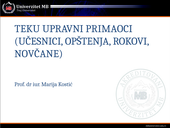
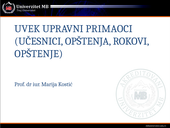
TEKU: TEKU -> UVEK (27, 29)
NOVČANE: NOVČANE -> OPŠTENJE (39, 54)
